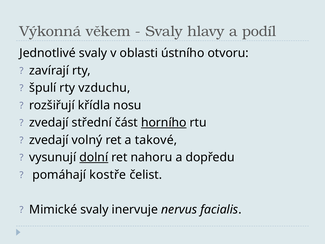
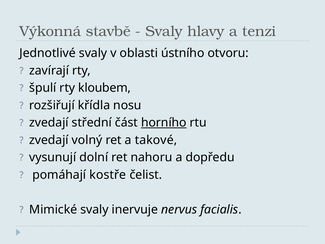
věkem: věkem -> stavbě (108, 31)
podíl: podíl -> tenzi (259, 31)
vzduchu: vzduchu -> kloubem (105, 88)
dolní underline: present -> none (94, 157)
